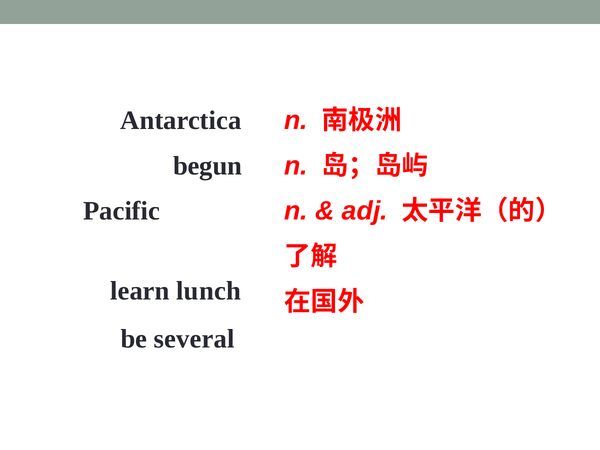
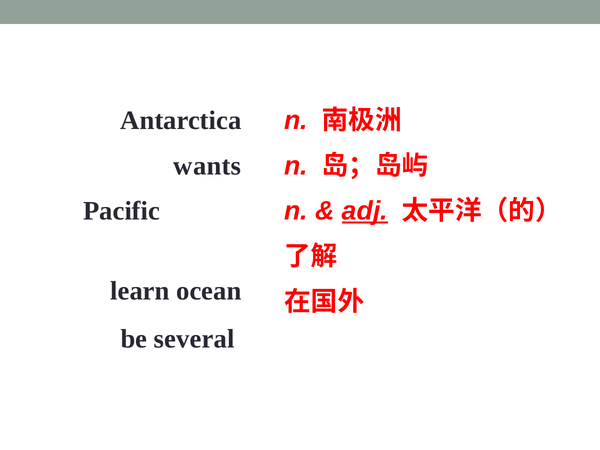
begun: begun -> wants (207, 166)
adj underline: none -> present (365, 211)
lunch: lunch -> ocean (209, 291)
